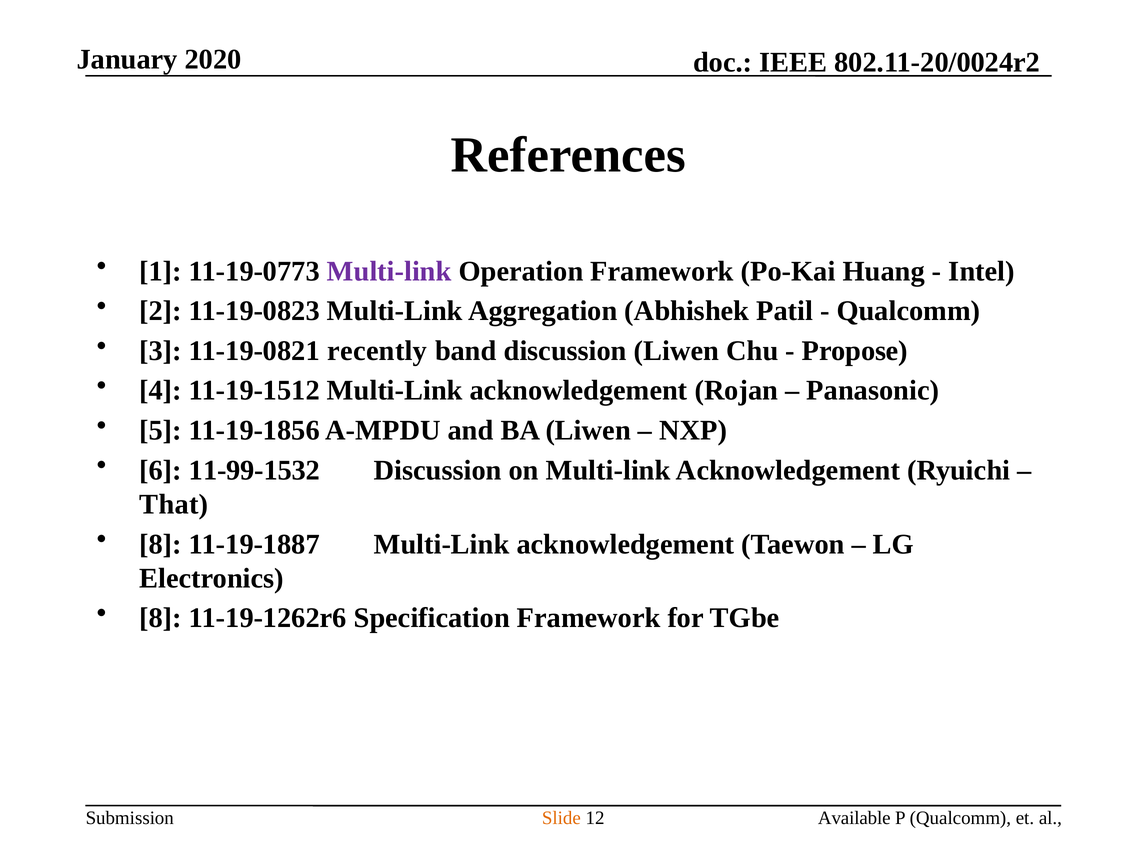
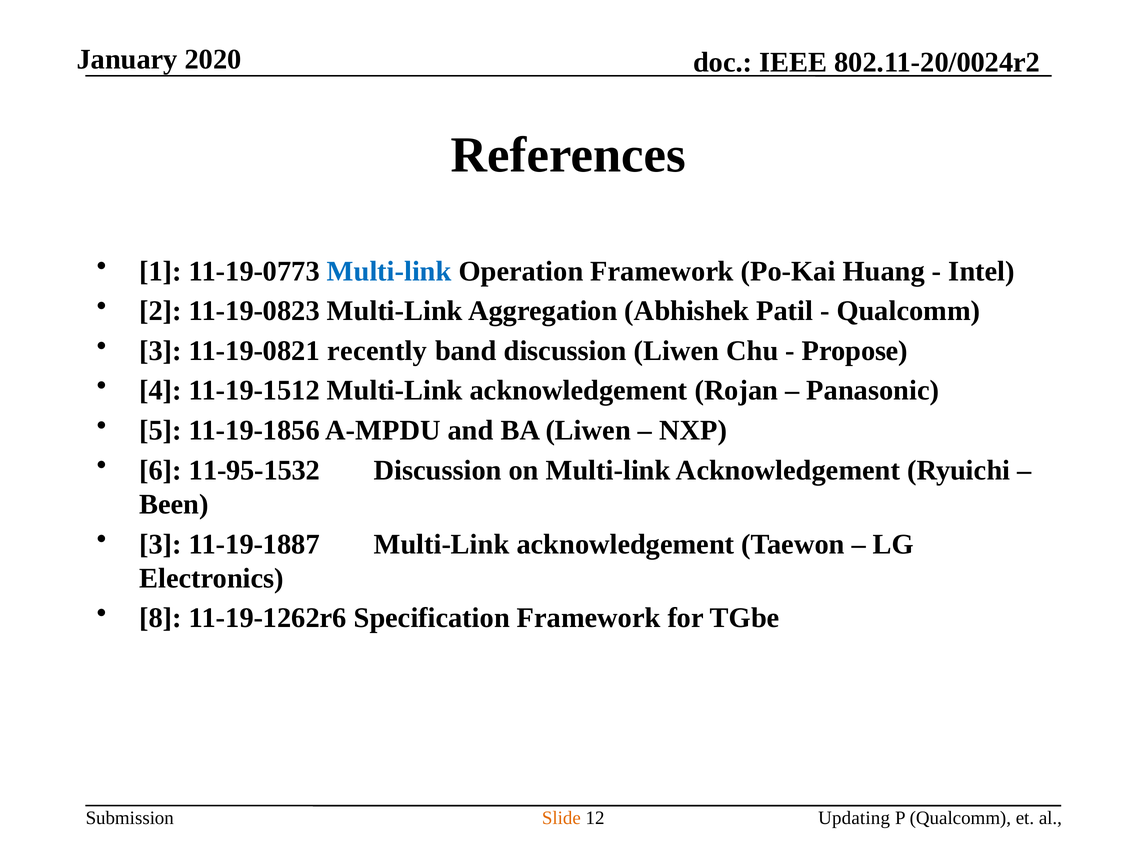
Multi-link colour: purple -> blue (389, 271)
11-99-1532: 11-99-1532 -> 11-95-1532 (254, 470)
That: That -> Been (174, 504)
8: 8 -> 3 (161, 544)
Available: Available -> Updating (854, 818)
